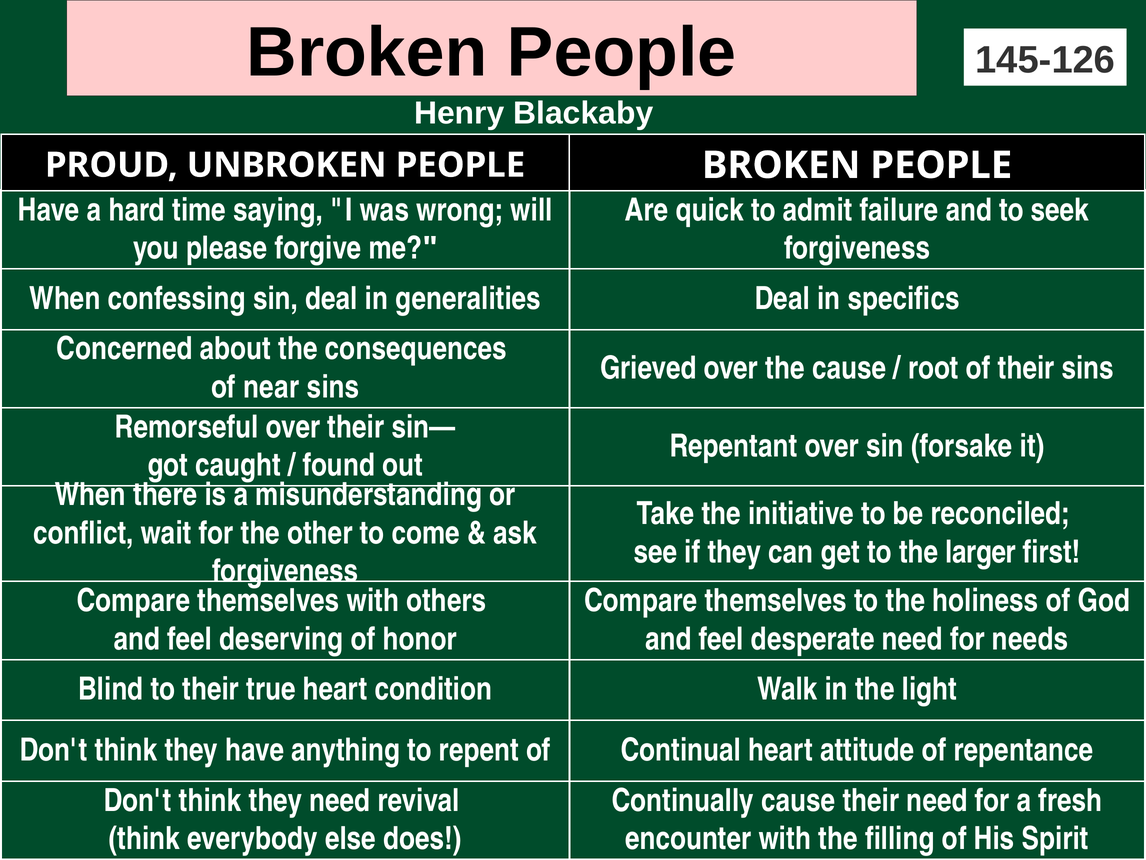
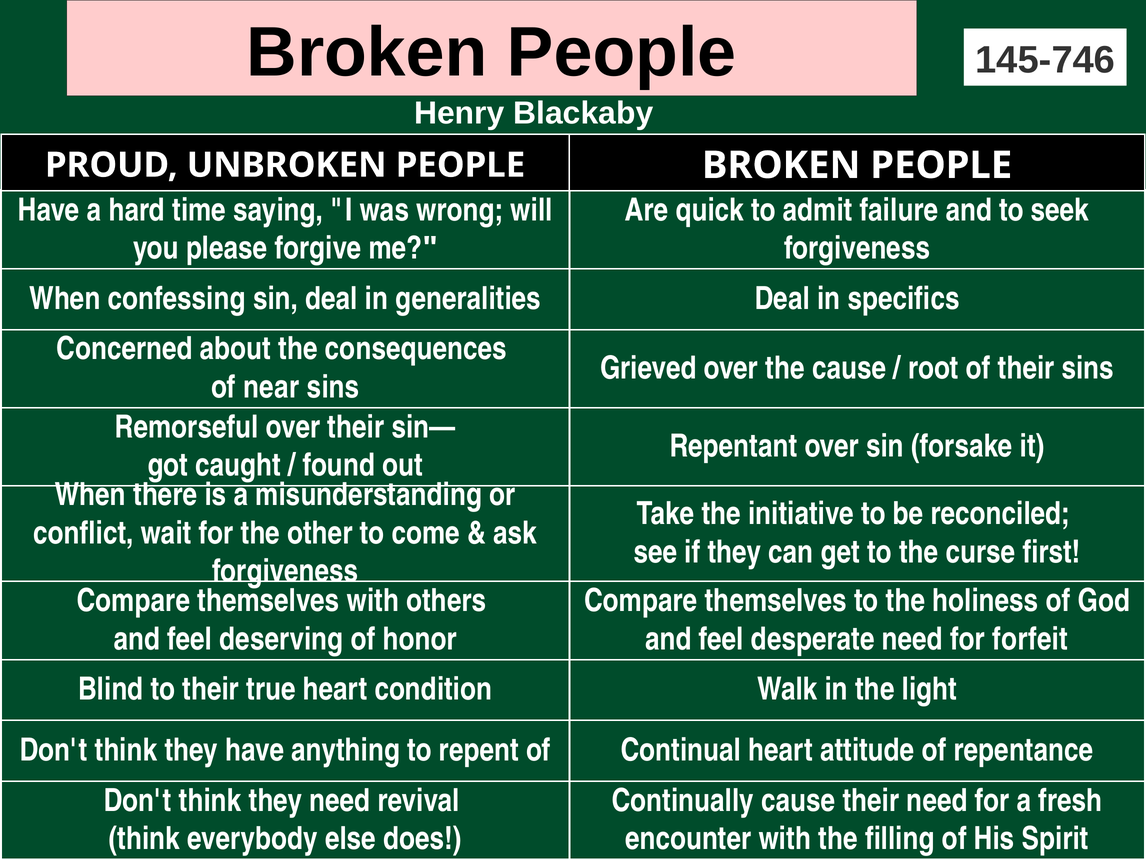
145-126: 145-126 -> 145-746 (1045, 60)
larger: larger -> curse (981, 552)
needs: needs -> forfeit (1030, 639)
